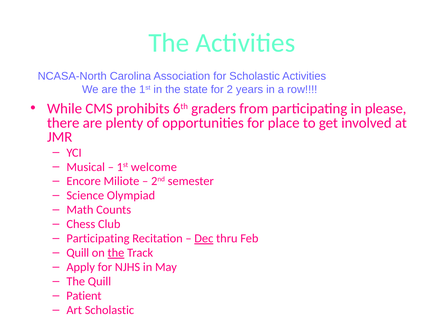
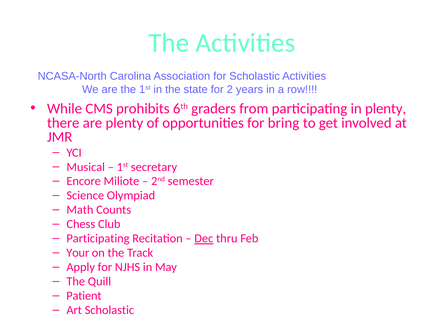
in please: please -> plenty (386, 109)
place: place -> bring (284, 123)
welcome: welcome -> secretary (154, 167)
Quill: Quill -> Your (78, 253)
the underline: present -> none (116, 253)
